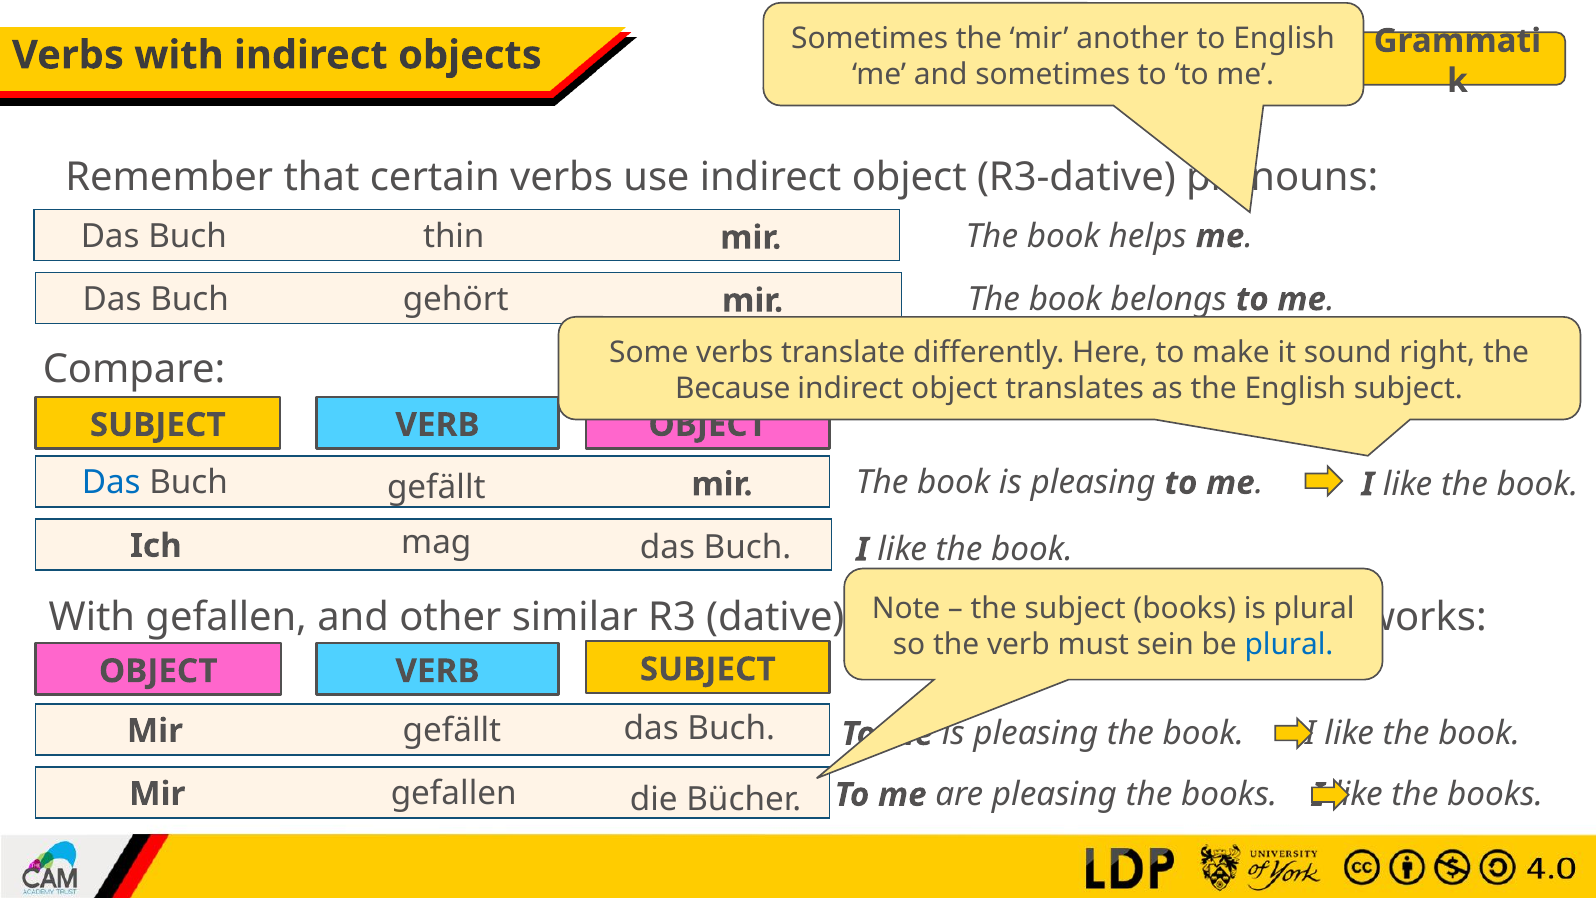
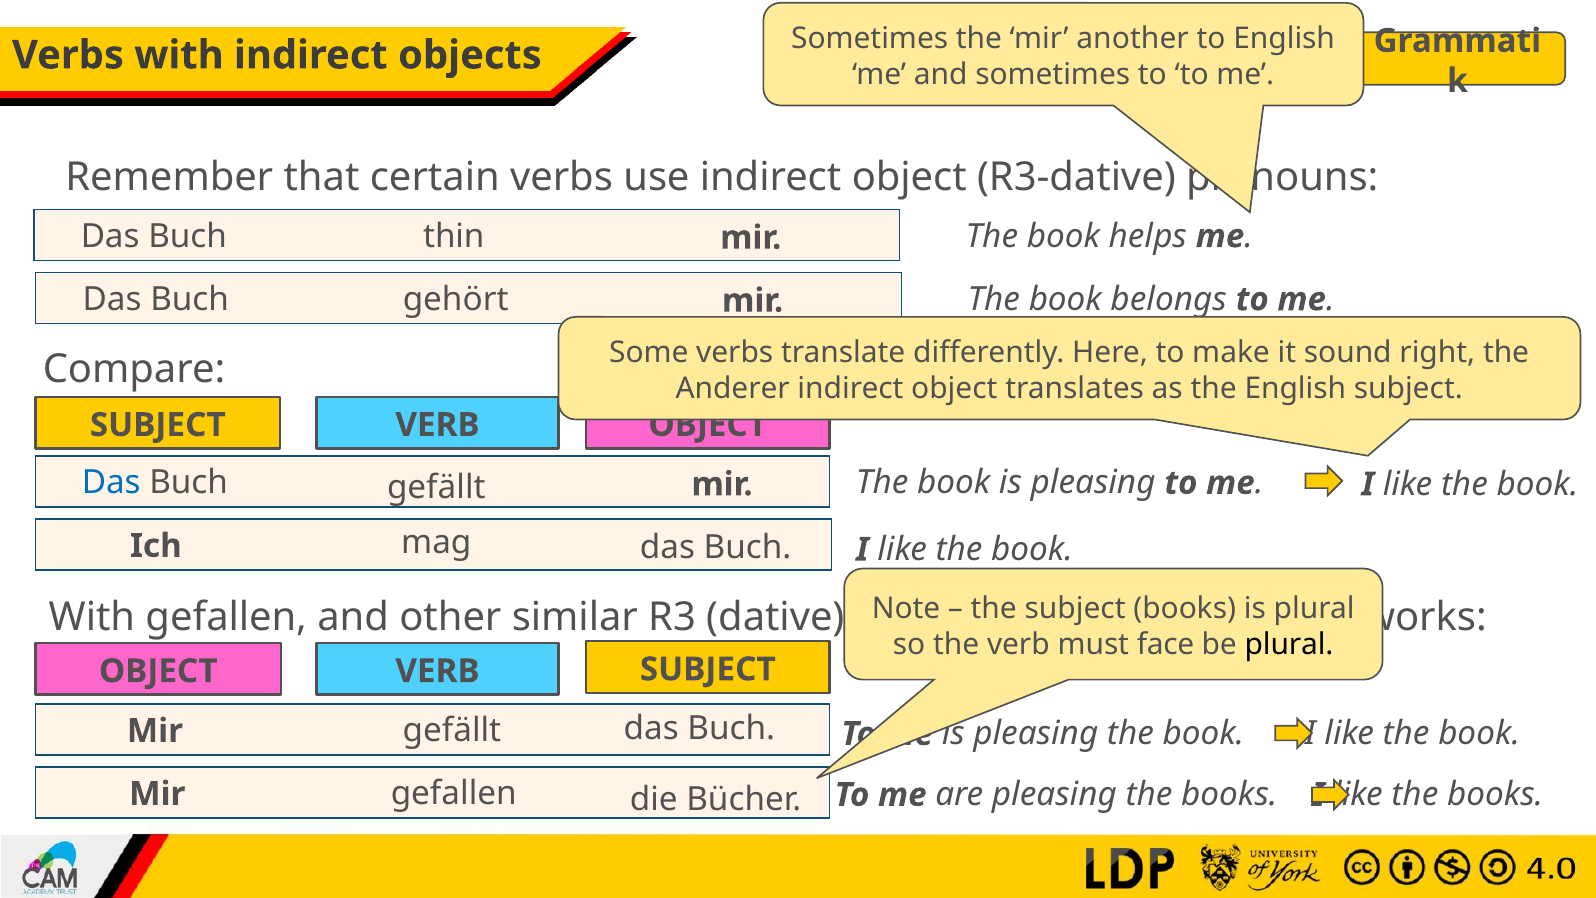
Because: Because -> Anderer (733, 388)
sein: sein -> face (1165, 644)
plural colour: blue -> black (1289, 644)
